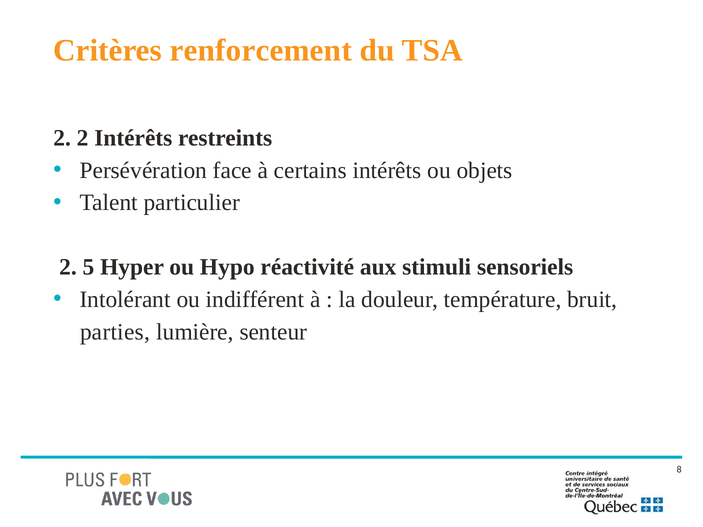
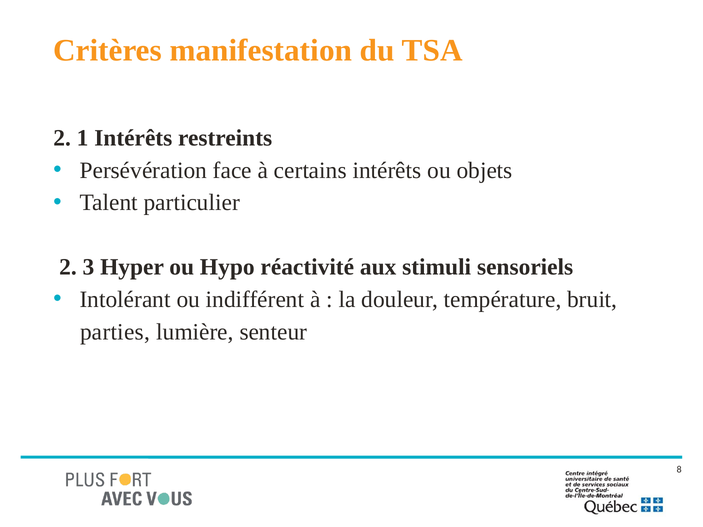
renforcement: renforcement -> manifestation (261, 50)
2 2: 2 -> 1 (83, 138)
5: 5 -> 3 (88, 267)
